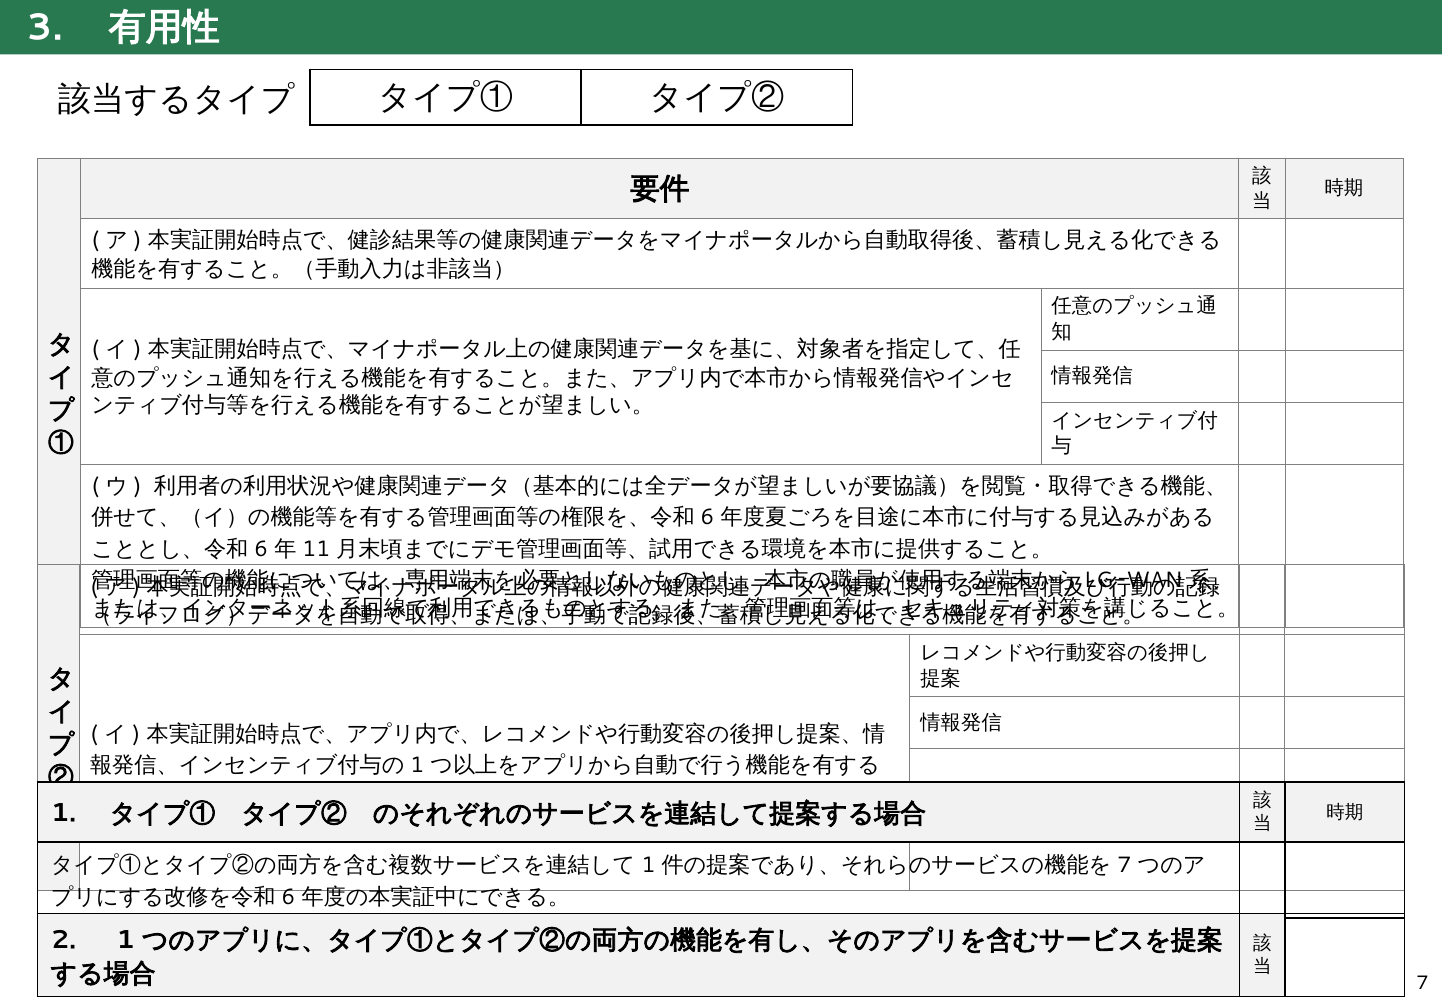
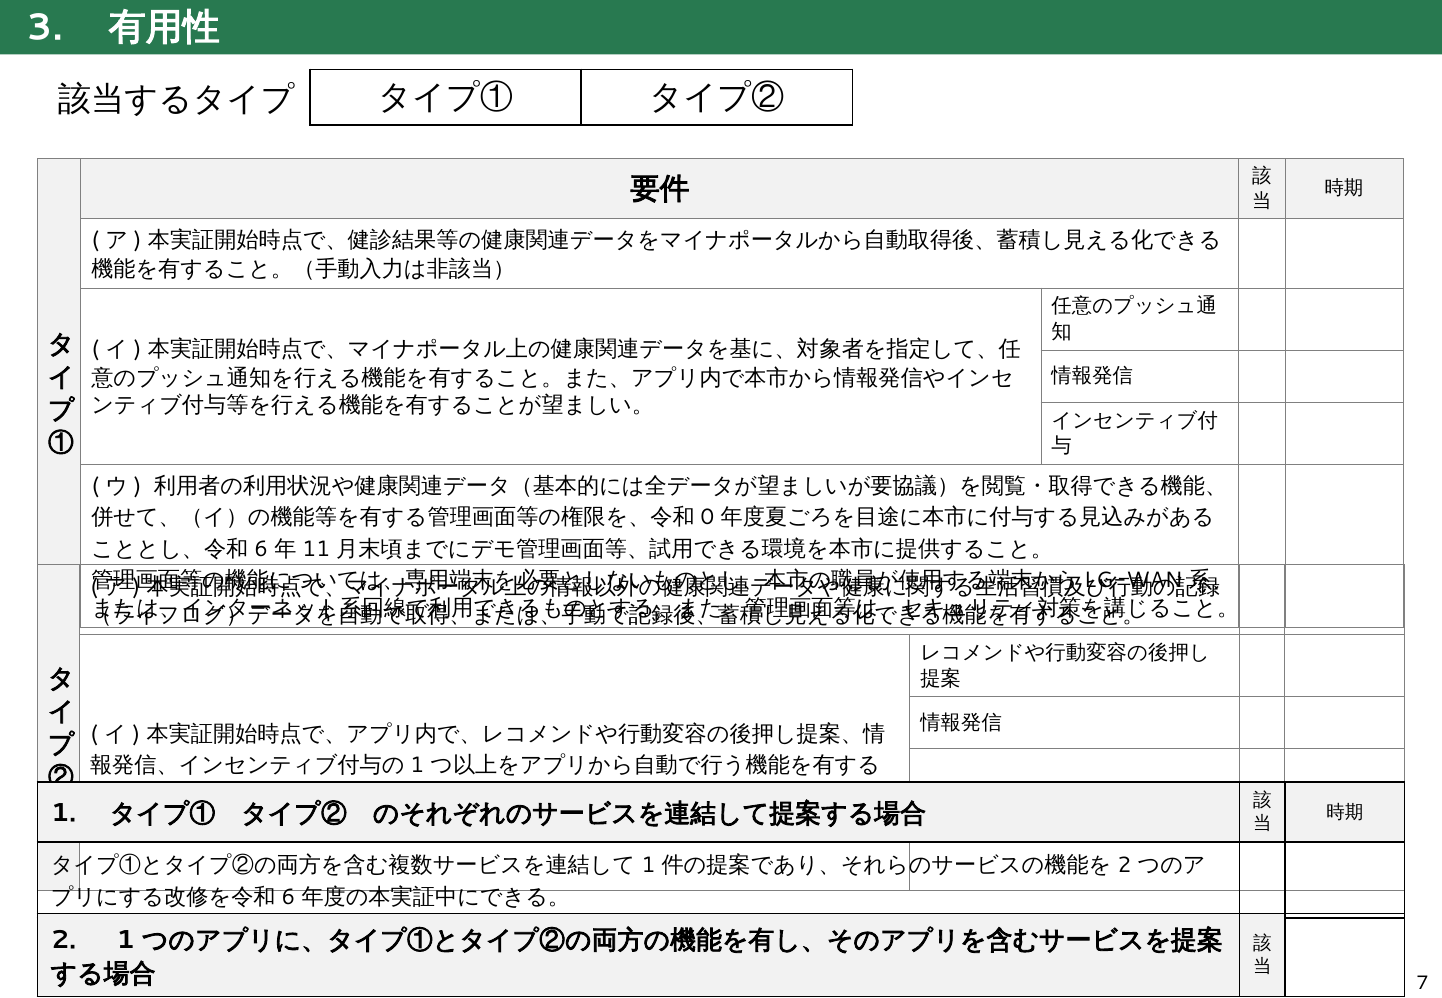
6: 6 -> 0 (708, 518)
7: 7 -> 2 (1124, 866)
